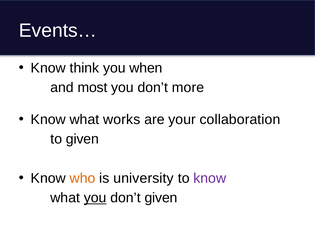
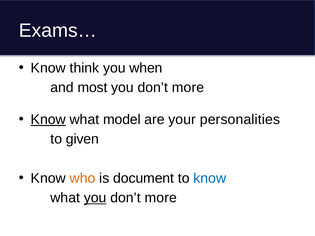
Events…: Events… -> Exams… (58, 31)
Know underline: none -> present (48, 120)
works: works -> model (122, 120)
collaboration: collaboration -> personalities (240, 120)
university: university -> document (144, 178)
know colour: purple -> blue (210, 178)
given: given -> more (161, 198)
